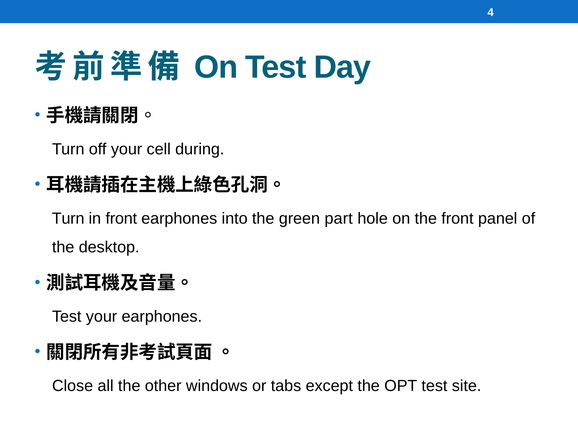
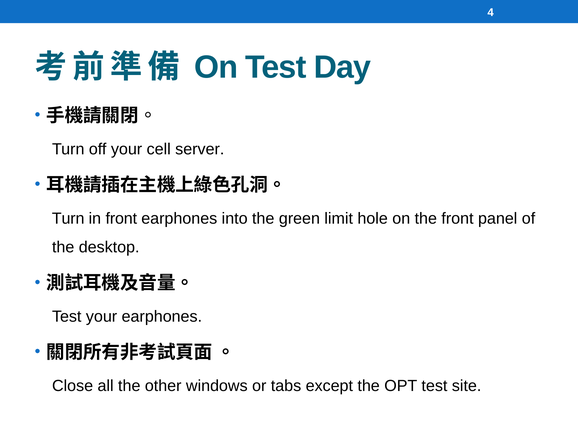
during: during -> server (200, 149)
part: part -> limit (339, 218)
